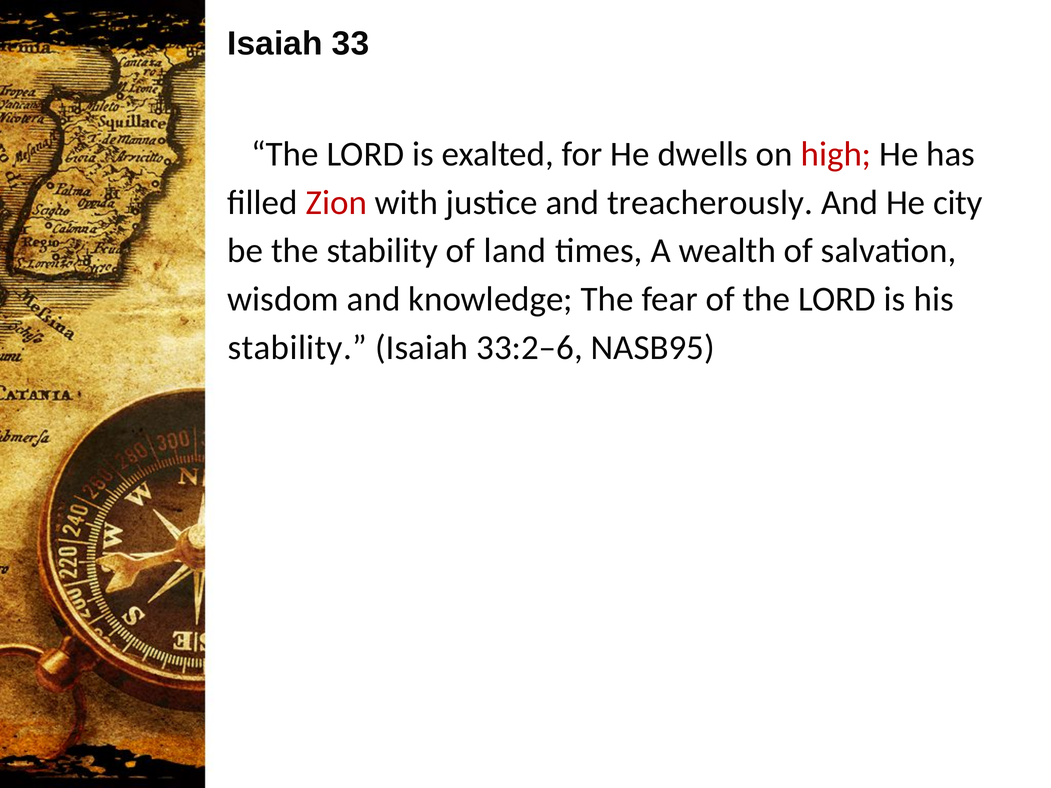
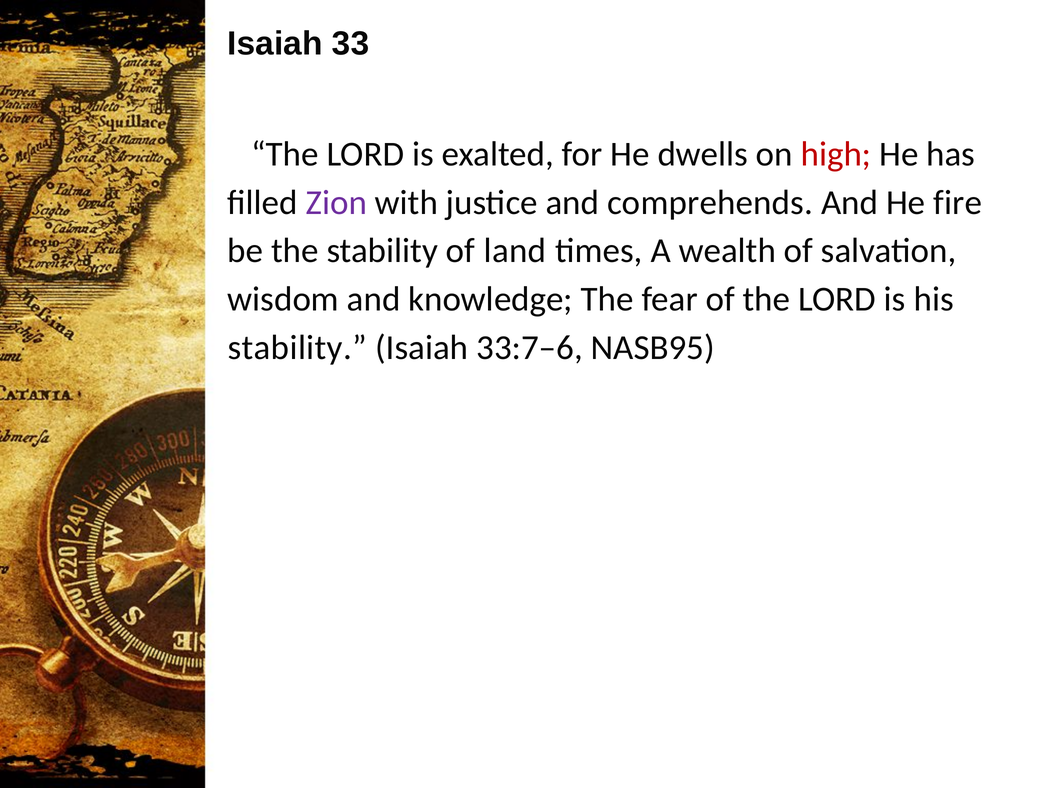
Zion colour: red -> purple (336, 203)
treacherously: treacherously -> comprehends (710, 203)
city: city -> fire (958, 203)
33:2–6: 33:2–6 -> 33:7–6 (530, 348)
